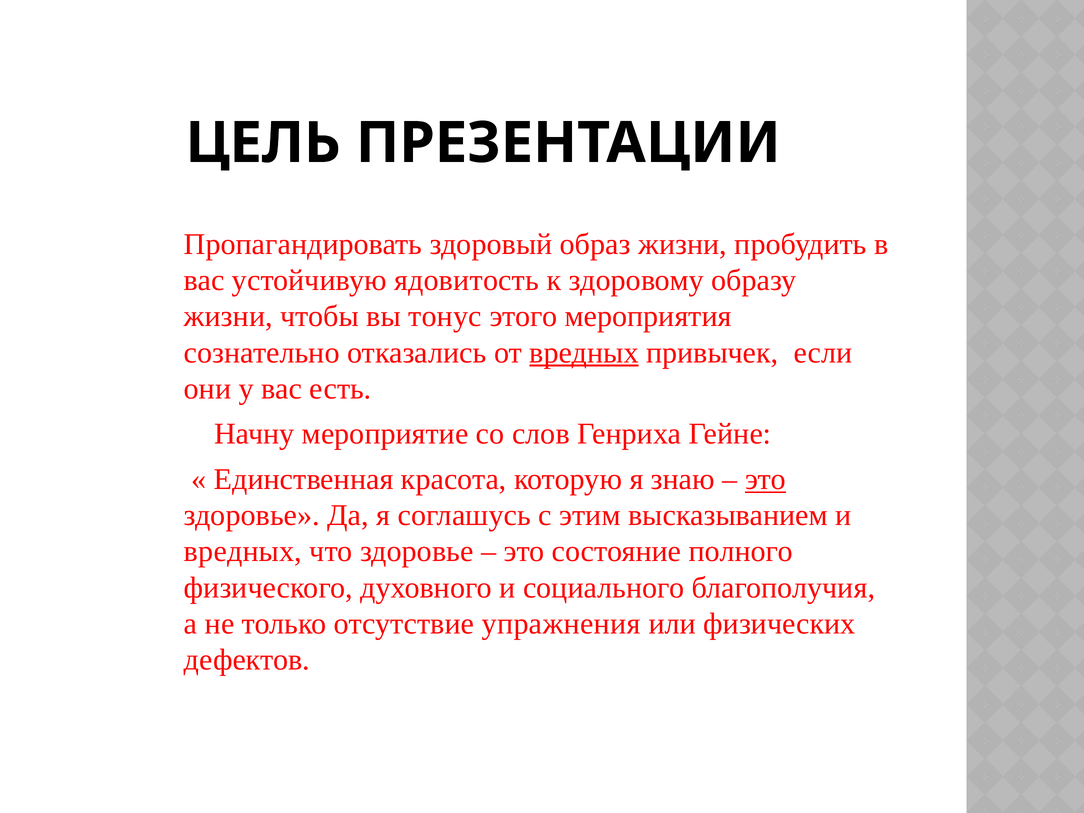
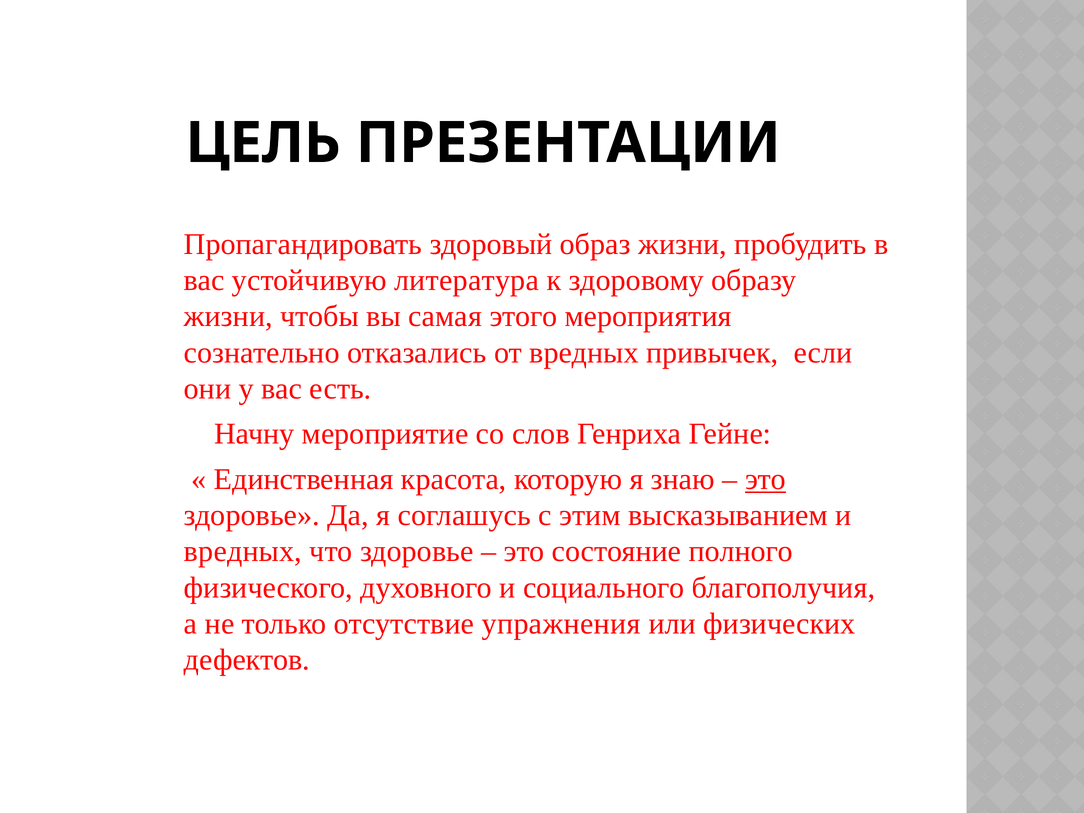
ядовитость: ядовитость -> литература (467, 280)
тонус: тонус -> самая (445, 317)
вредных underline: present -> none (584, 353)
